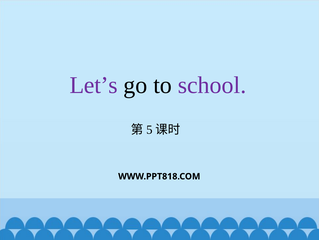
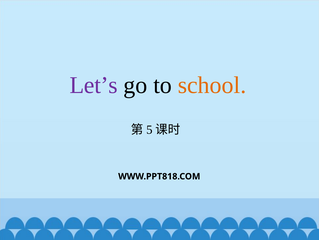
school colour: purple -> orange (212, 85)
